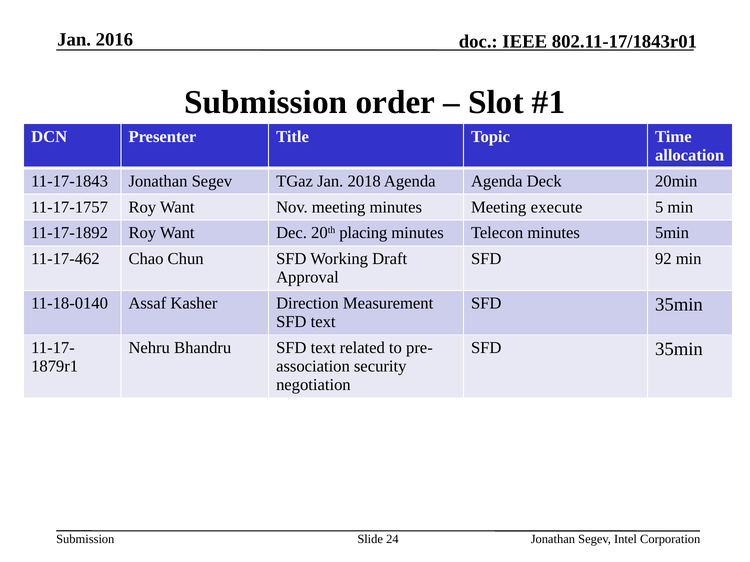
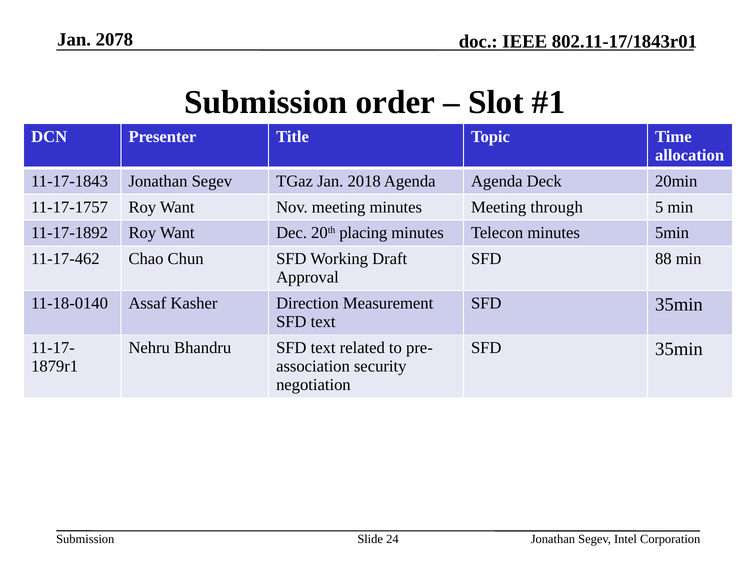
2016: 2016 -> 2078 (114, 40)
execute: execute -> through (557, 207)
92: 92 -> 88 (663, 259)
